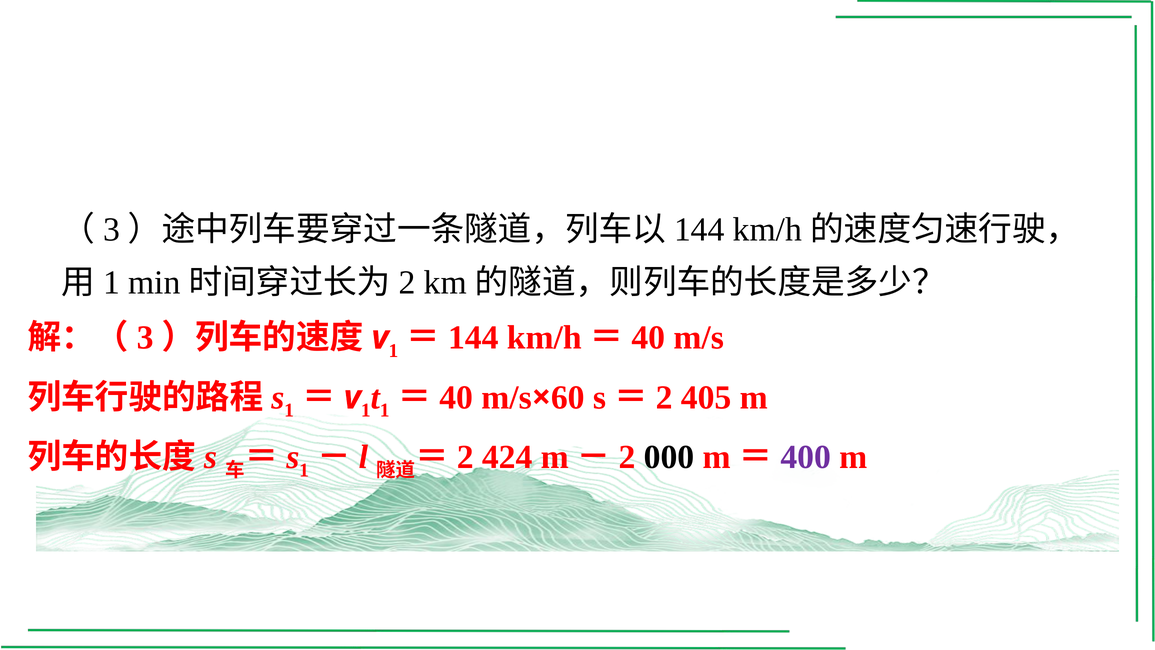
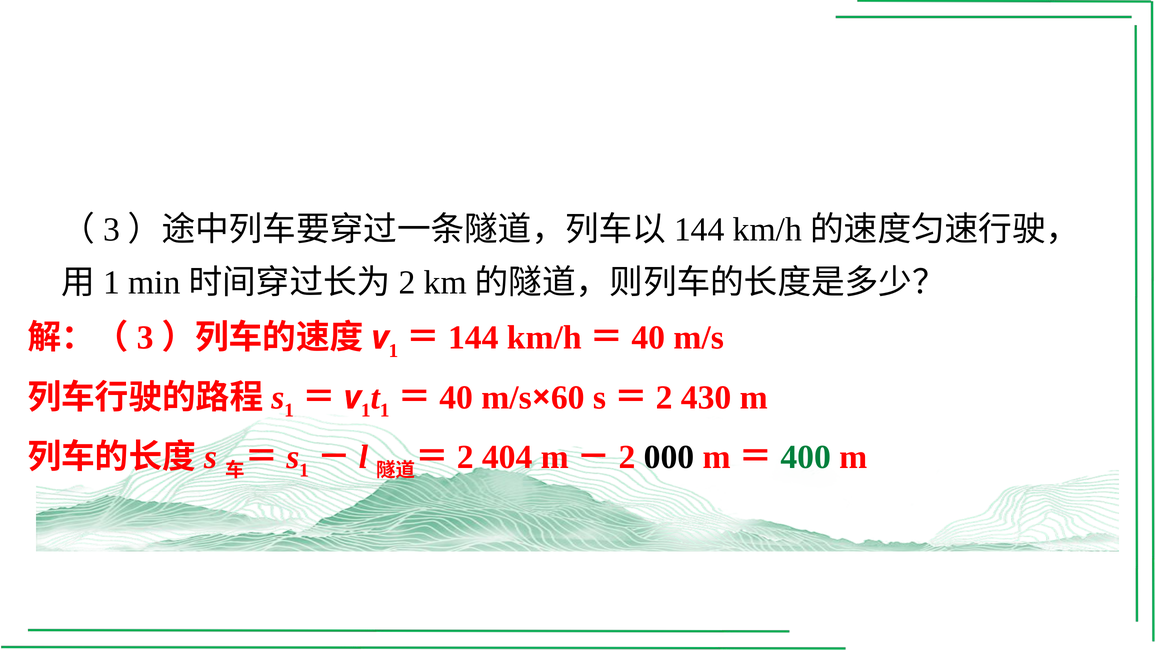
405: 405 -> 430 (706, 397)
424: 424 -> 404 (507, 457)
400 colour: purple -> green (806, 457)
